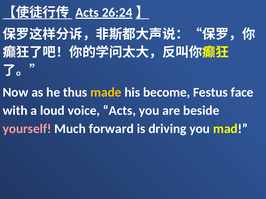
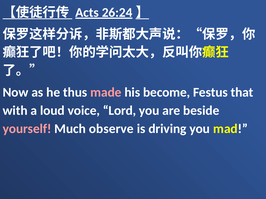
made colour: yellow -> pink (106, 93)
face: face -> that (242, 93)
voice Acts: Acts -> Lord (120, 111)
forward: forward -> observe (111, 129)
